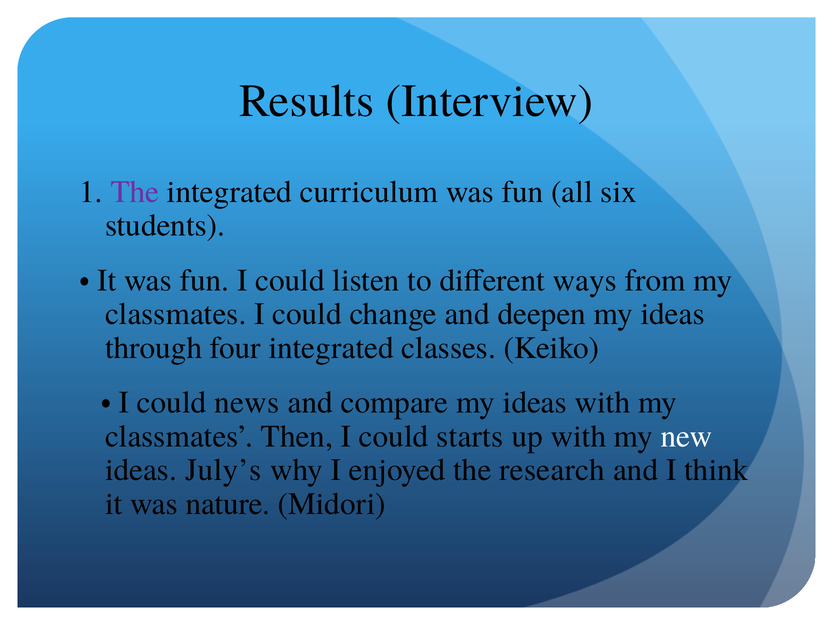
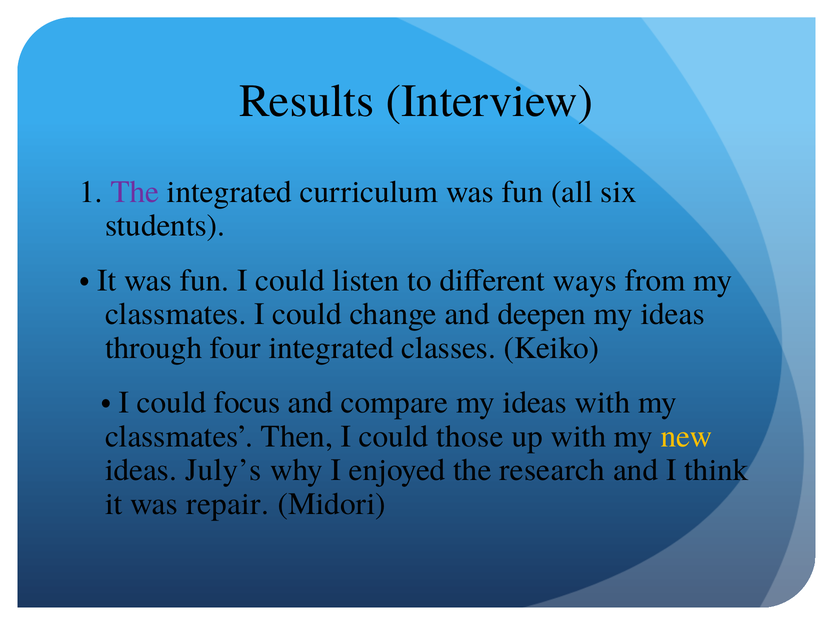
news: news -> focus (247, 402)
starts: starts -> those (470, 436)
new colour: white -> yellow (686, 436)
nature: nature -> repair (228, 504)
